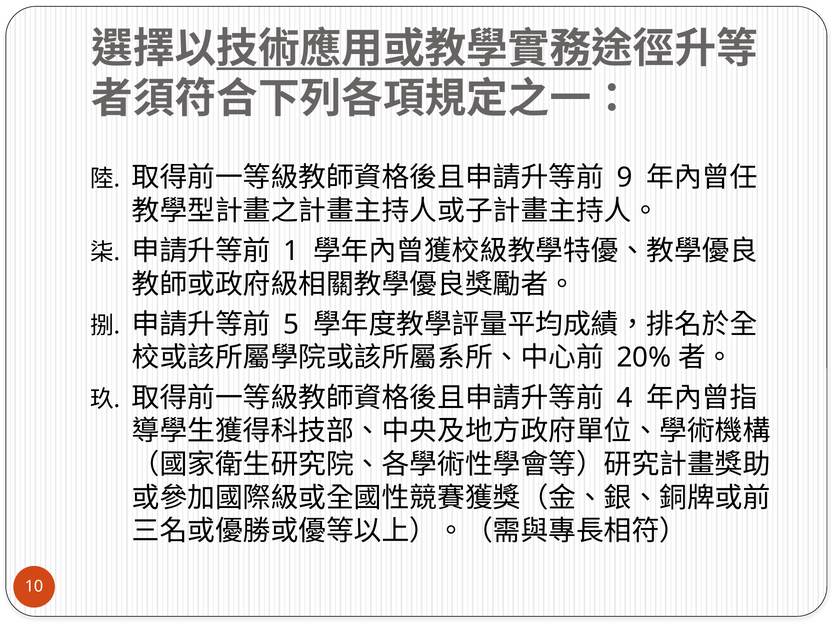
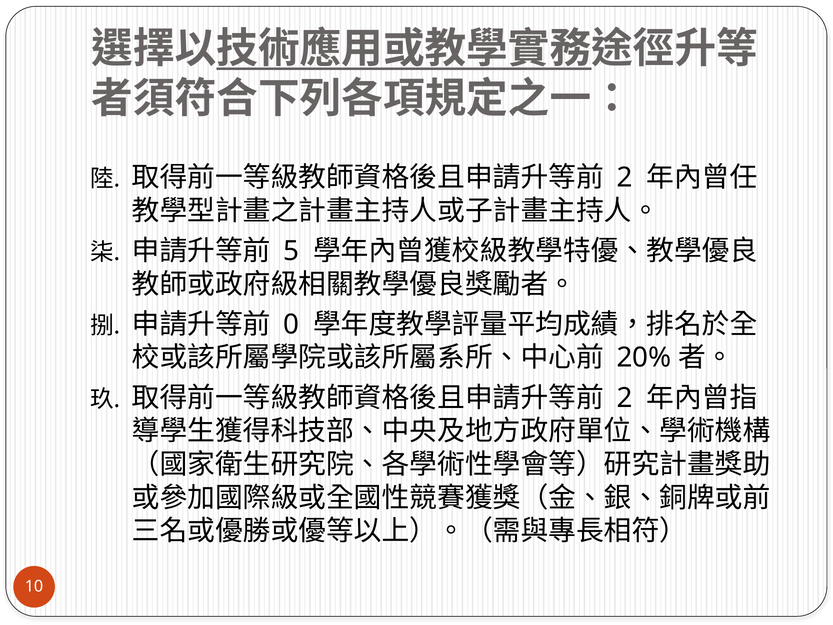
9: 9 -> 2 (625, 178)
1: 1 -> 5 (291, 251)
5: 5 -> 0 (291, 324)
4: 4 -> 2 (625, 398)
